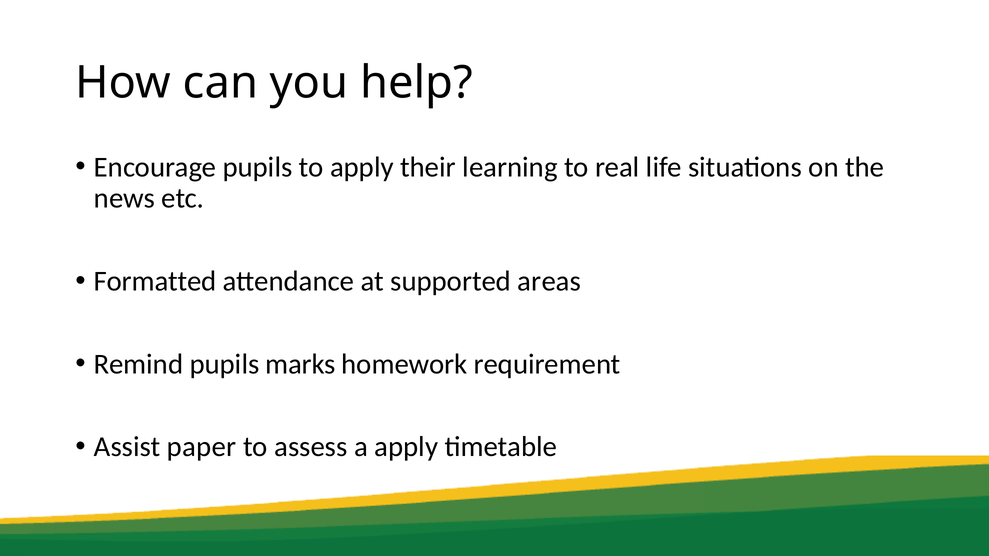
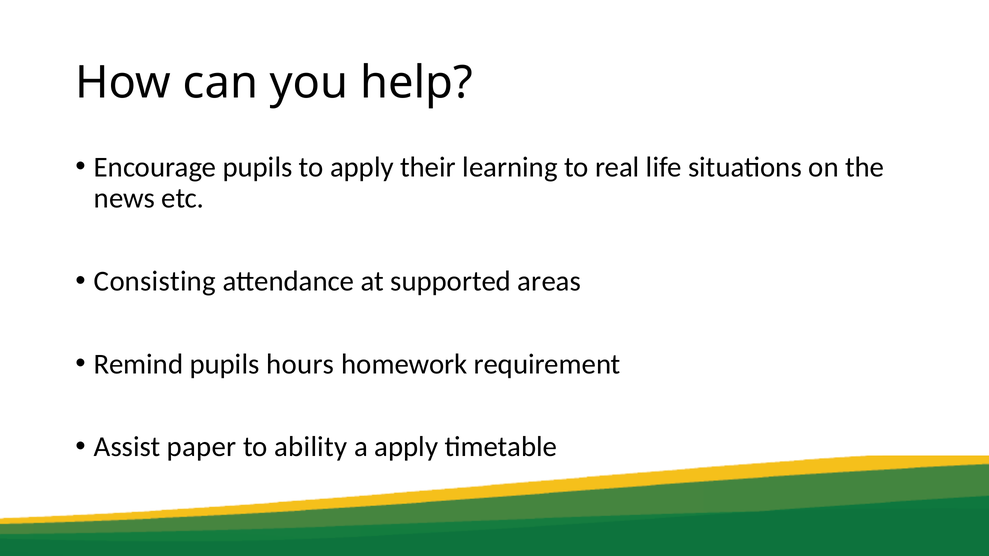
Formatted: Formatted -> Consisting (155, 281)
marks: marks -> hours (300, 364)
assess: assess -> ability (311, 447)
